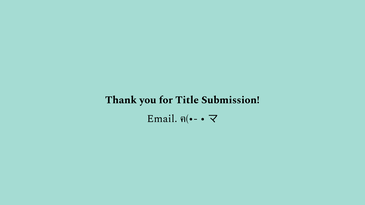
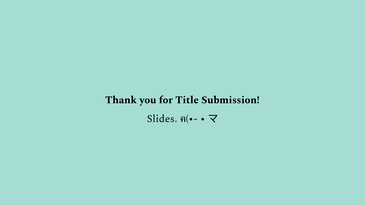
Email: Email -> Slides (162, 119)
